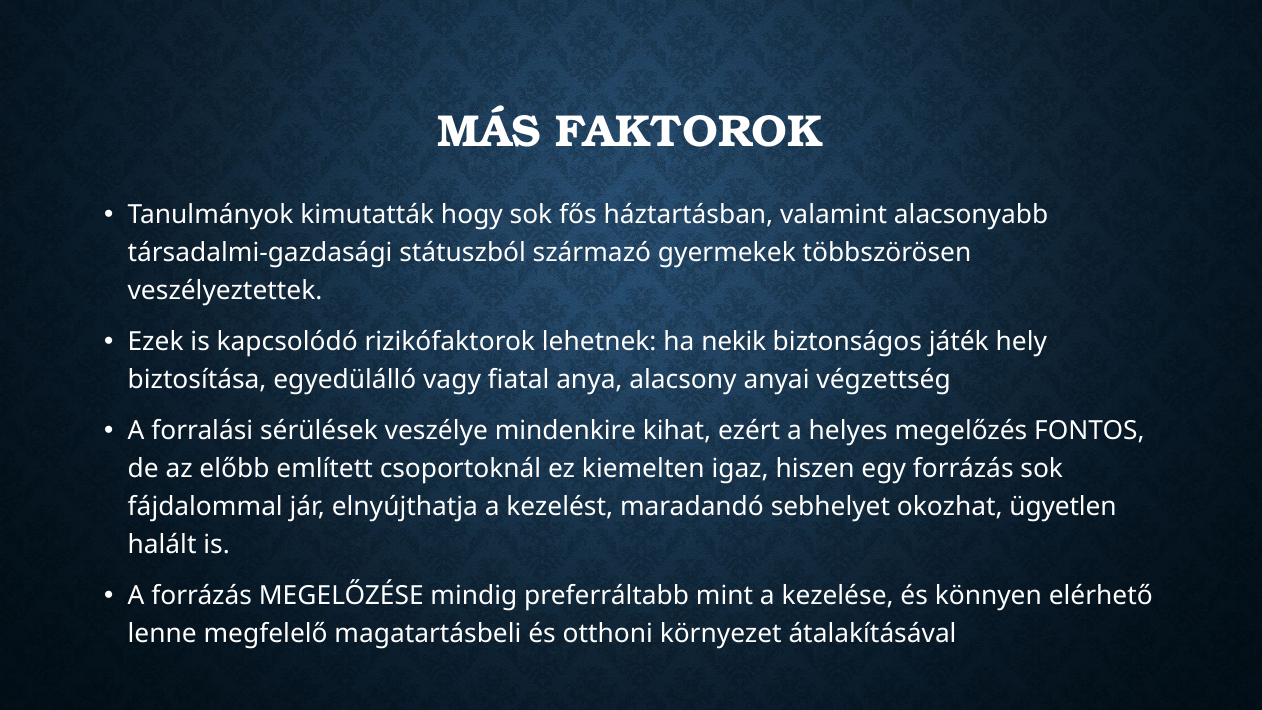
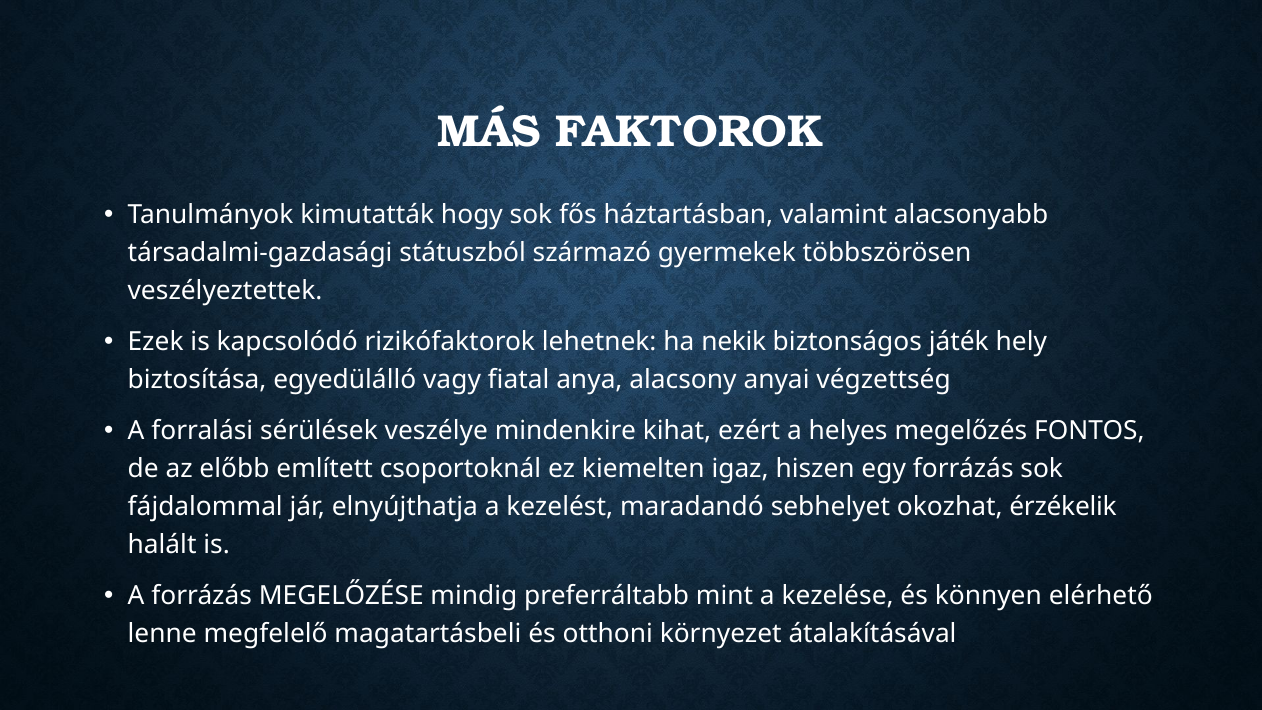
ügyetlen: ügyetlen -> érzékelik (1063, 507)
